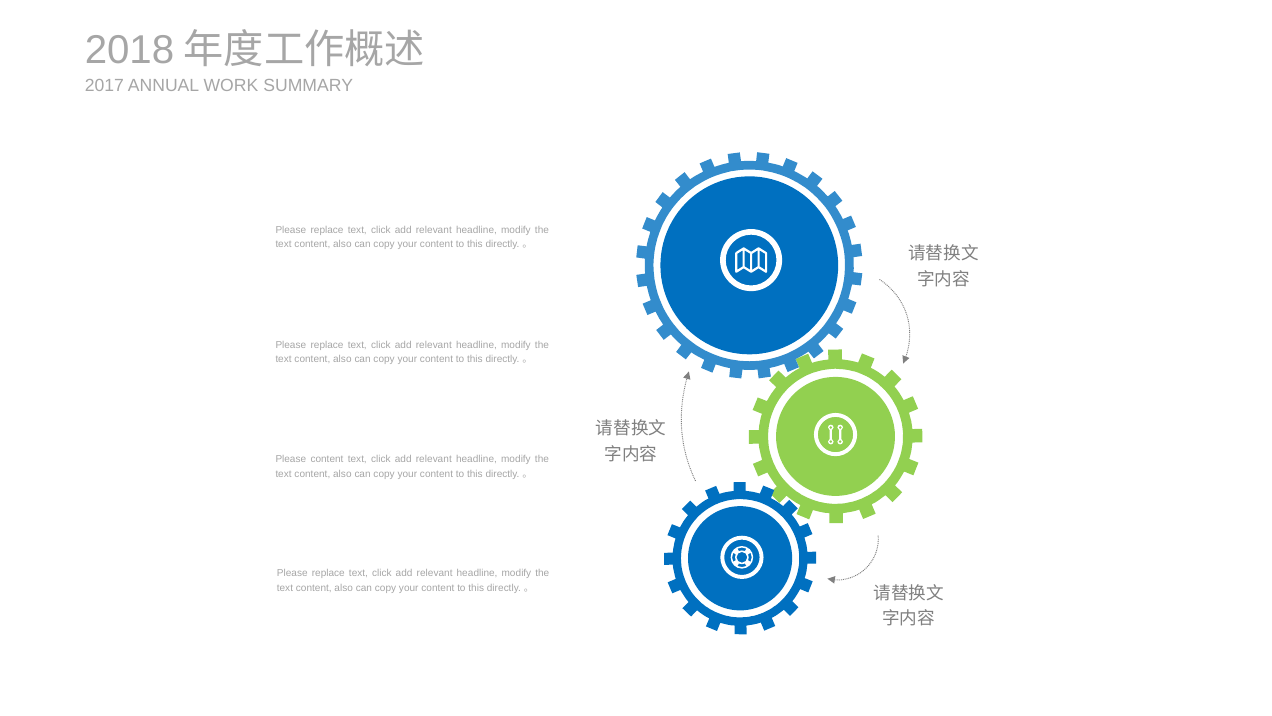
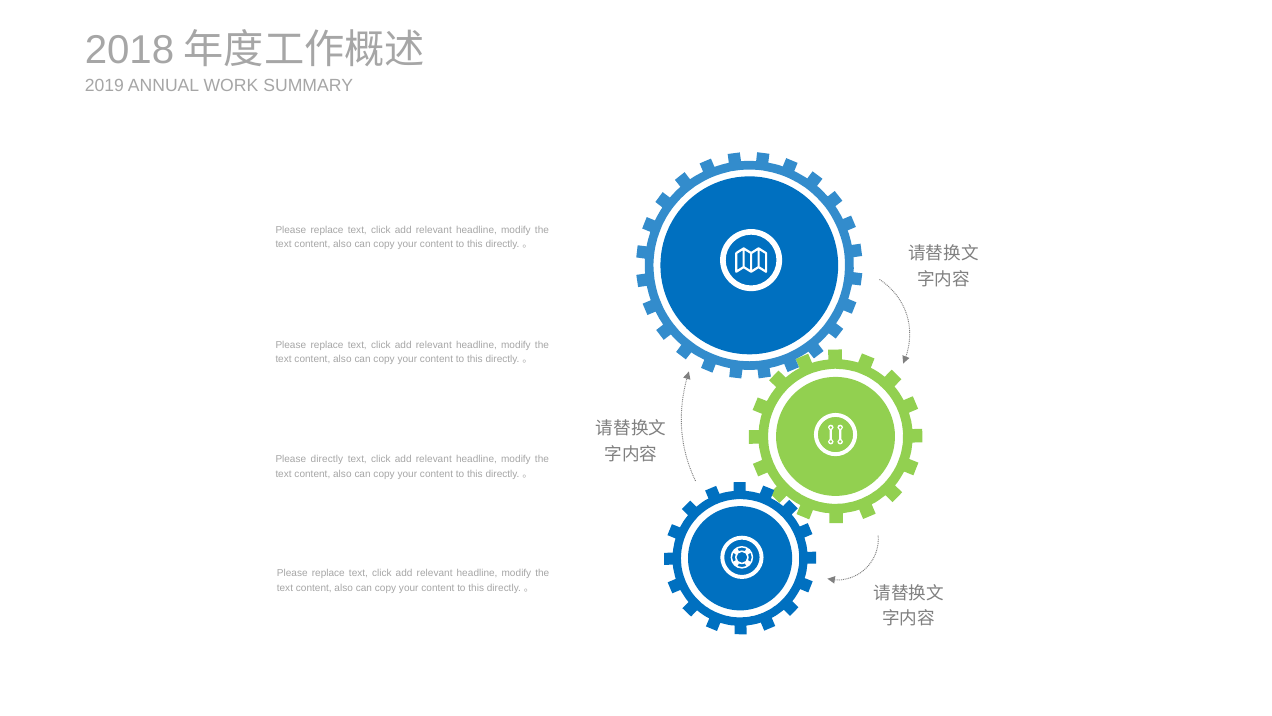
2017: 2017 -> 2019 (104, 85)
Please content: content -> directly (327, 459)
